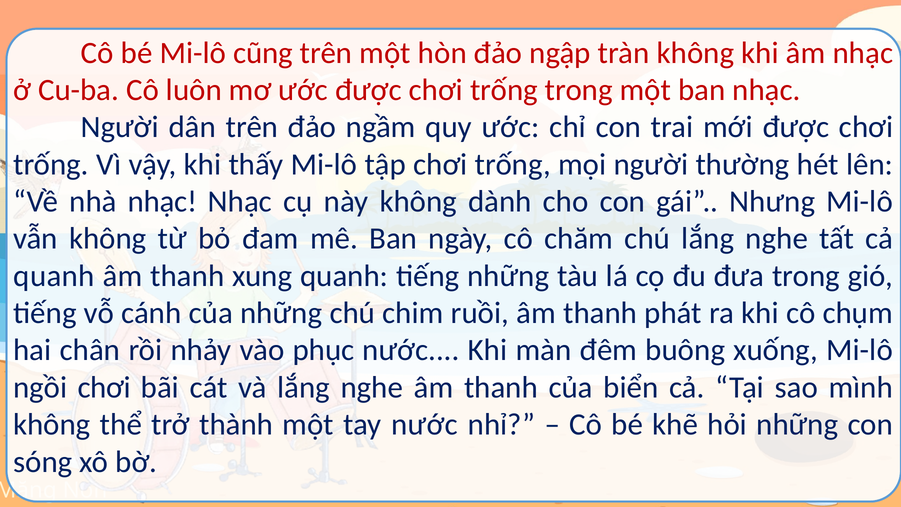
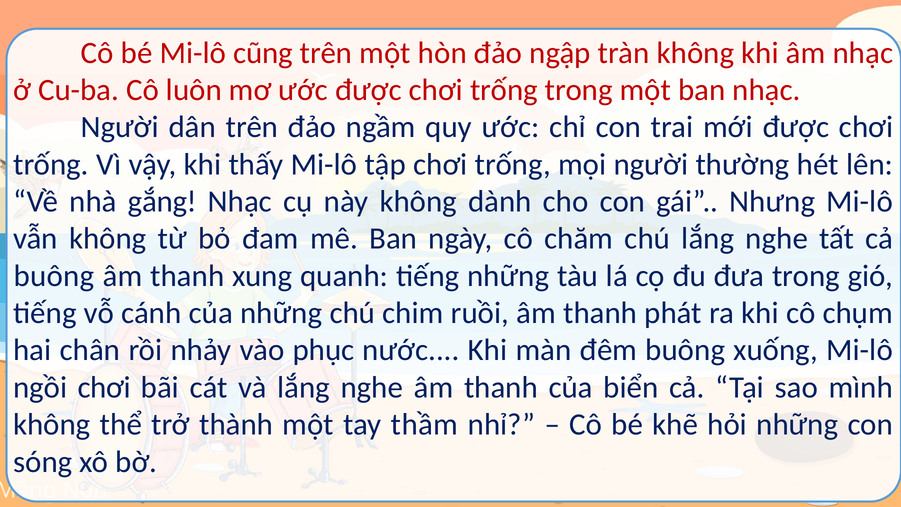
nhà nhạc: nhạc -> gắng (162, 201)
quanh: quanh -> buông (54, 276)
tay nước: nước -> thầm (424, 424)
